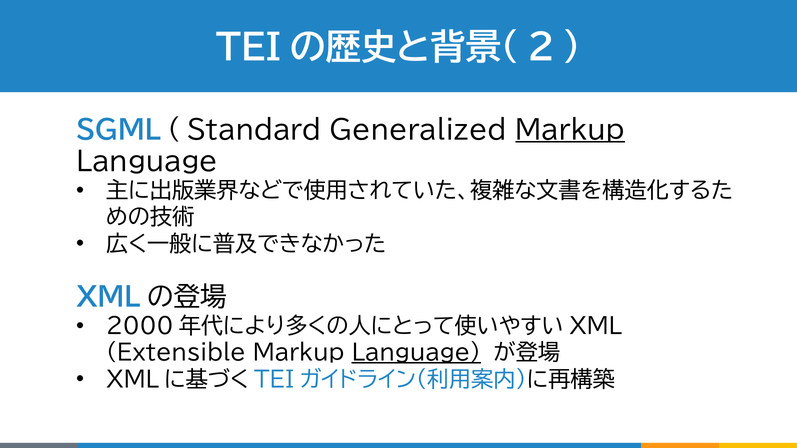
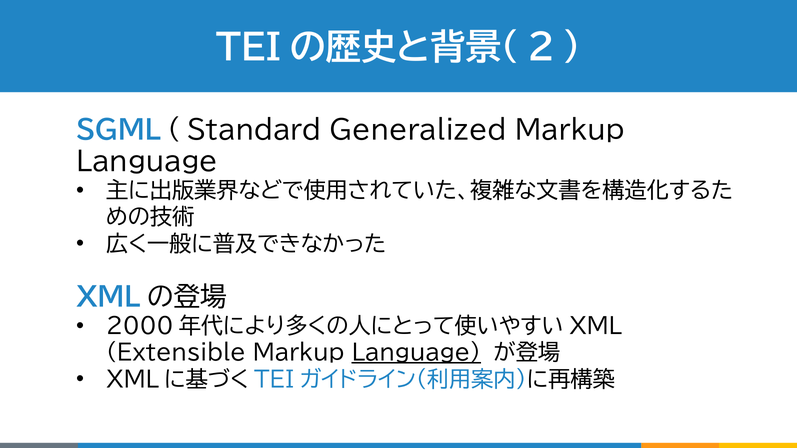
Markup underline: present -> none (570, 130)
